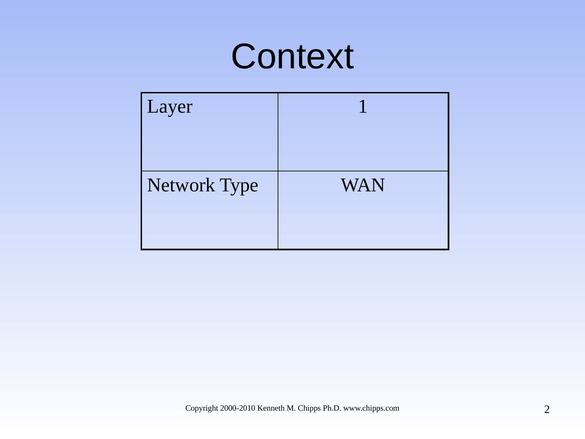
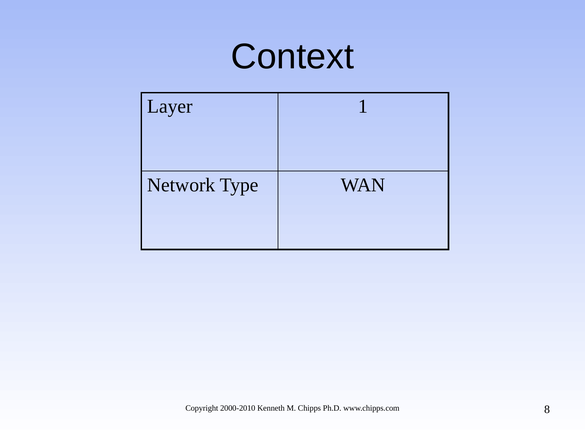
2: 2 -> 8 (547, 409)
